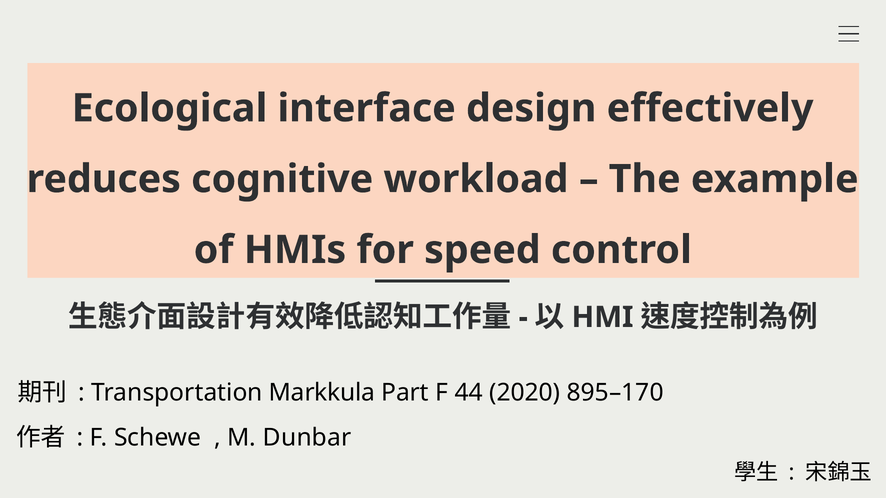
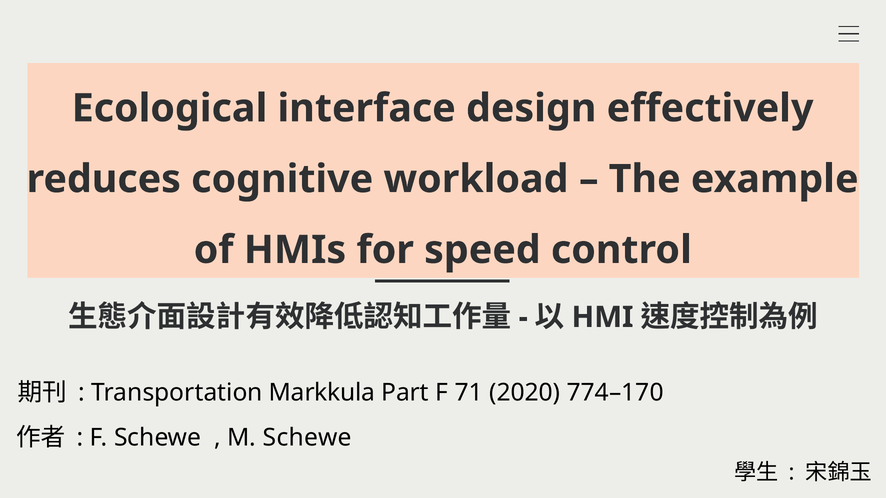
44: 44 -> 71 (469, 393)
895–170: 895–170 -> 774–170 (615, 393)
M Dunbar: Dunbar -> Schewe (307, 438)
